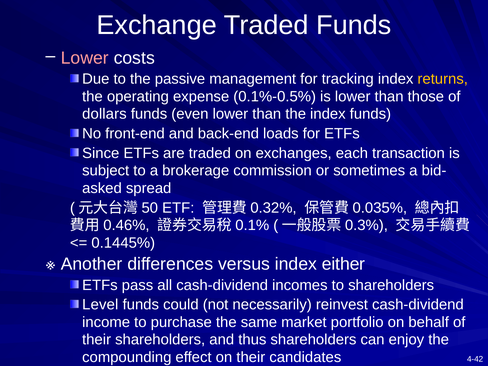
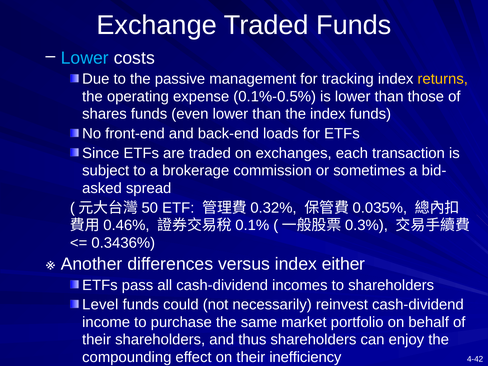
Lower colour: pink -> light blue (85, 58)
dollars: dollars -> shares (104, 114)
0.1445%: 0.1445% -> 0.3436% (123, 243)
candidates: candidates -> inefficiency (305, 357)
